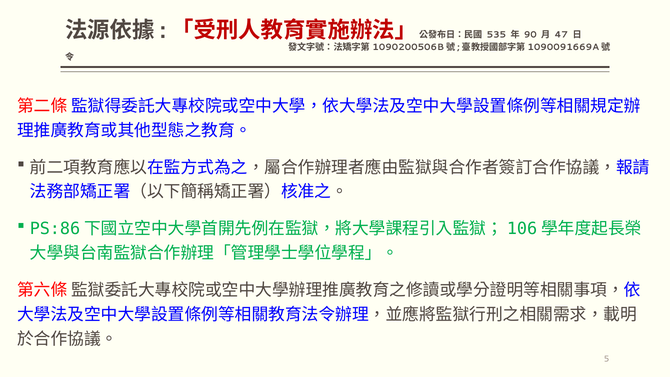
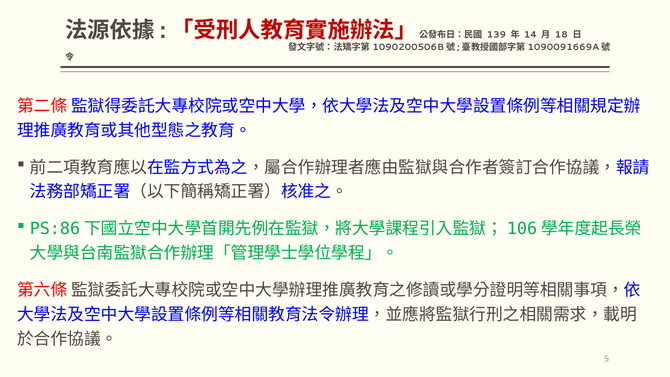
535: 535 -> 139 (496, 35)
90: 90 -> 14 (530, 35)
47: 47 -> 18 (561, 35)
